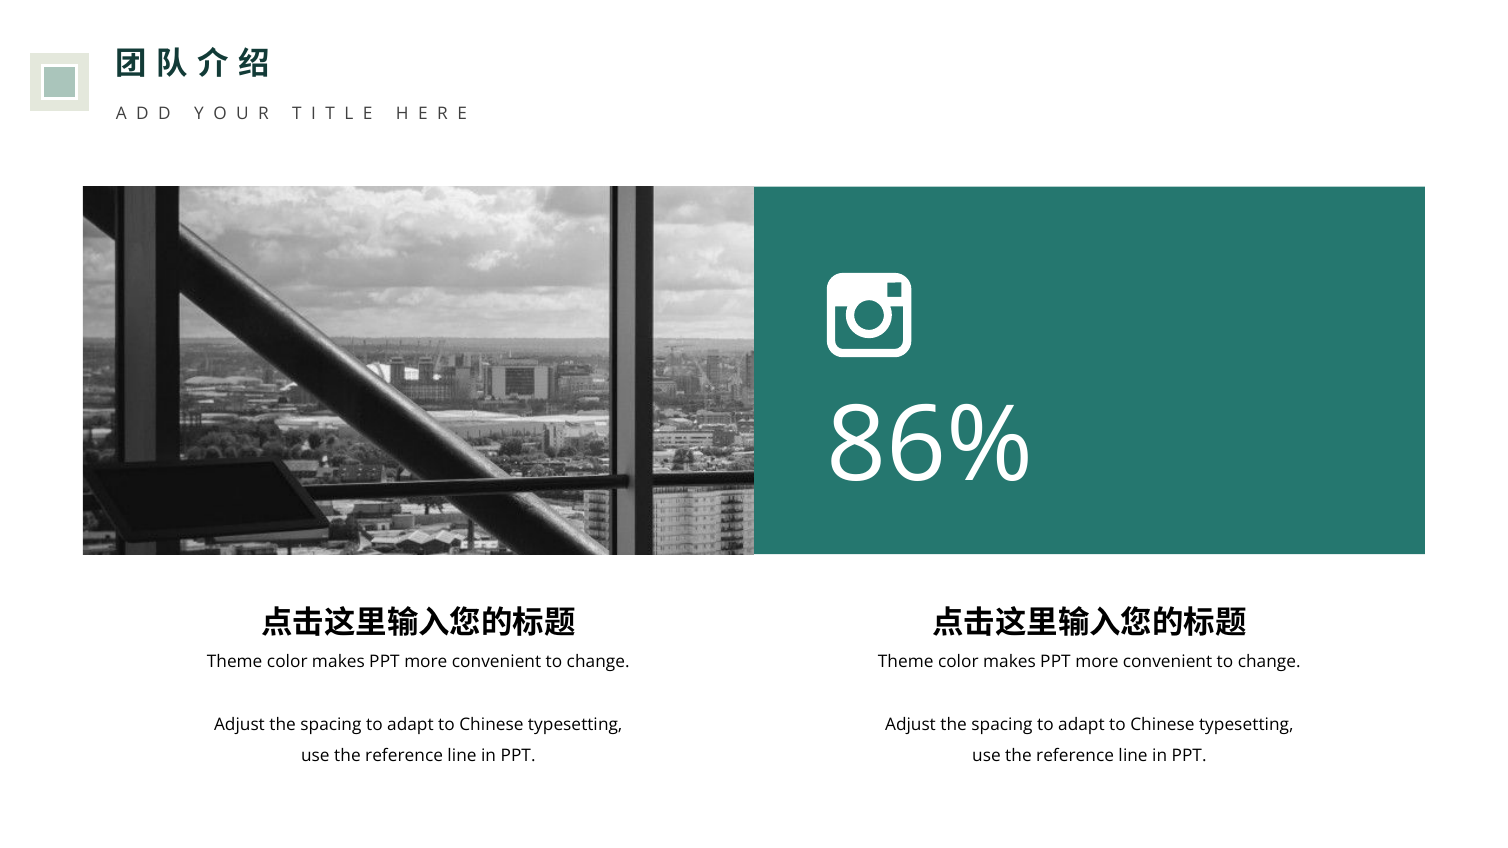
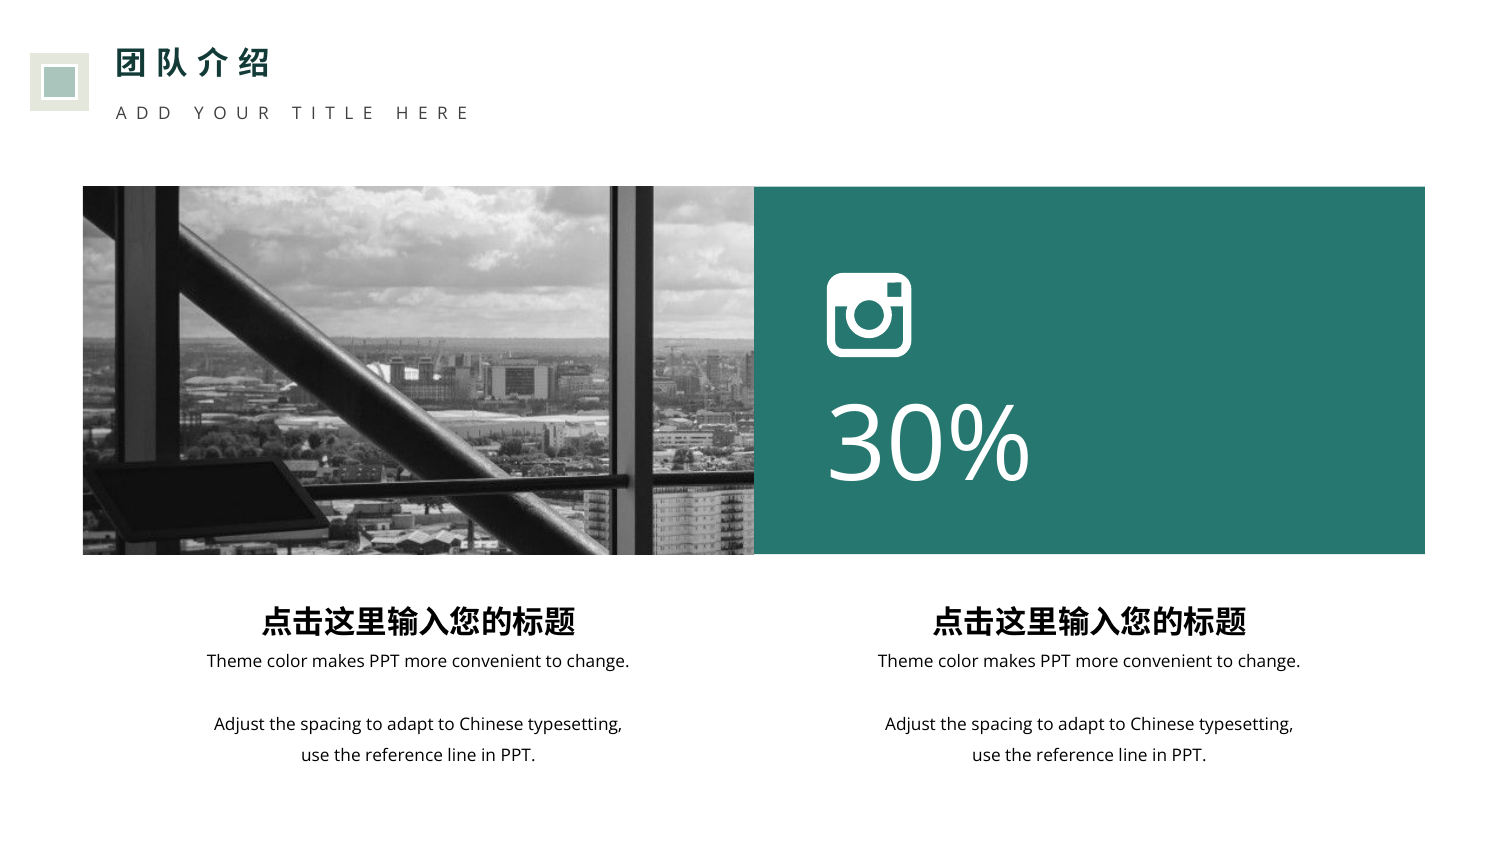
86%: 86% -> 30% (930, 446)
